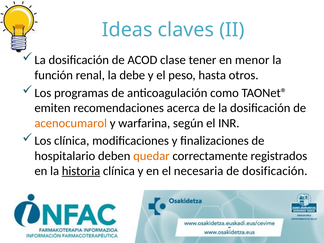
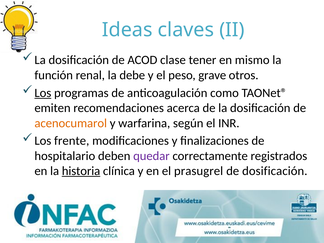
menor: menor -> mismo (252, 60)
hasta: hasta -> grave (212, 75)
Los underline: none -> present (43, 93)
Los clínica: clínica -> frente (72, 141)
quedar colour: orange -> purple (151, 156)
necesaria: necesaria -> prasugrel (199, 171)
